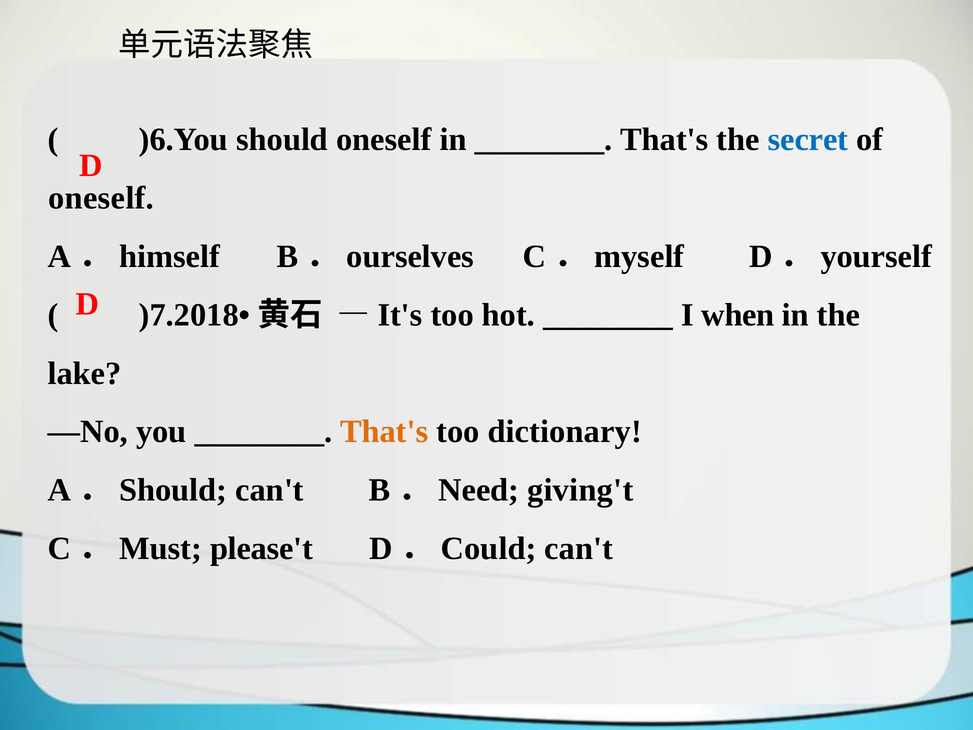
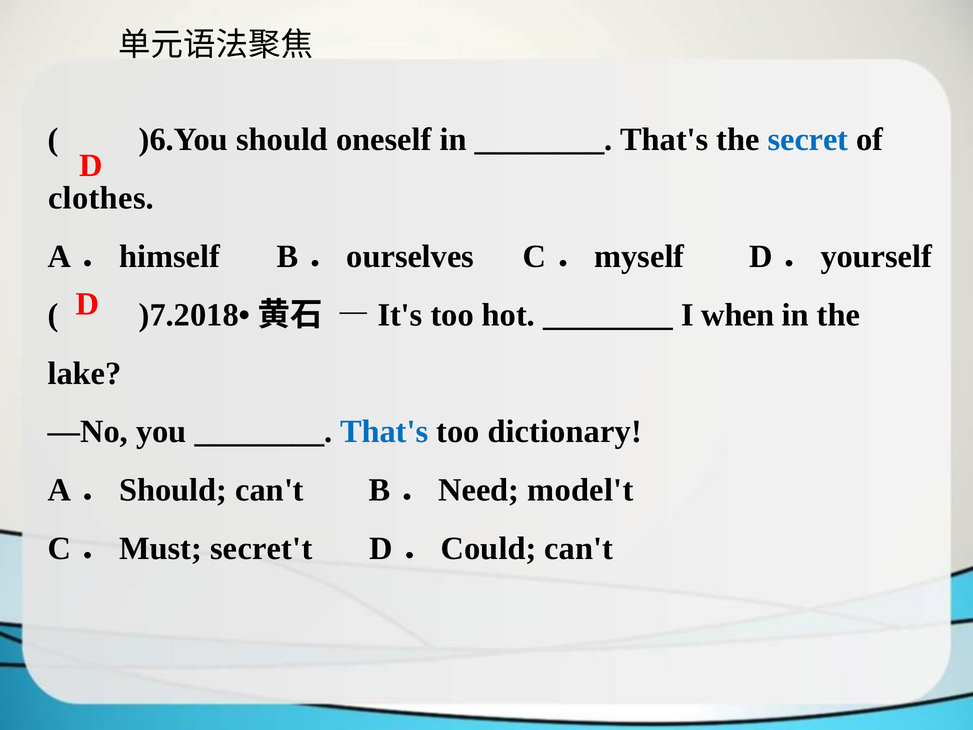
oneself: oneself -> clothes (101, 198)
That's colour: orange -> blue (384, 432)
giving't: giving't -> model't (580, 490)
please't: please't -> secret't (261, 548)
